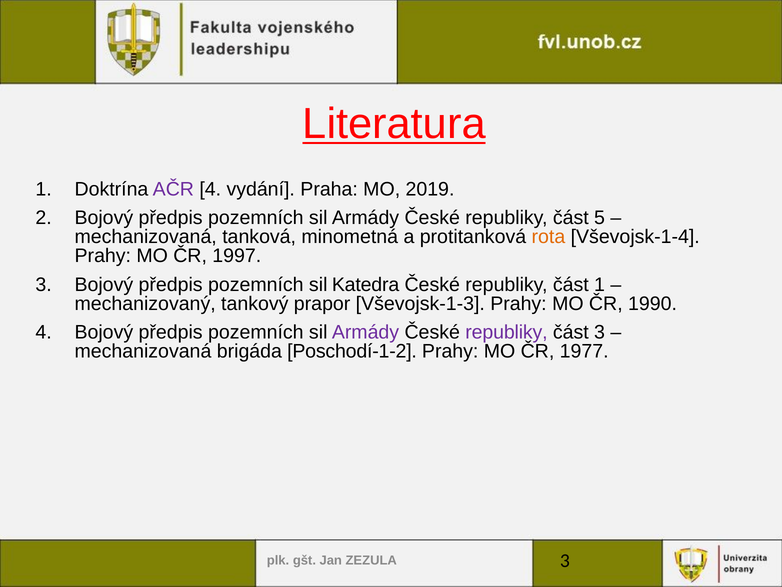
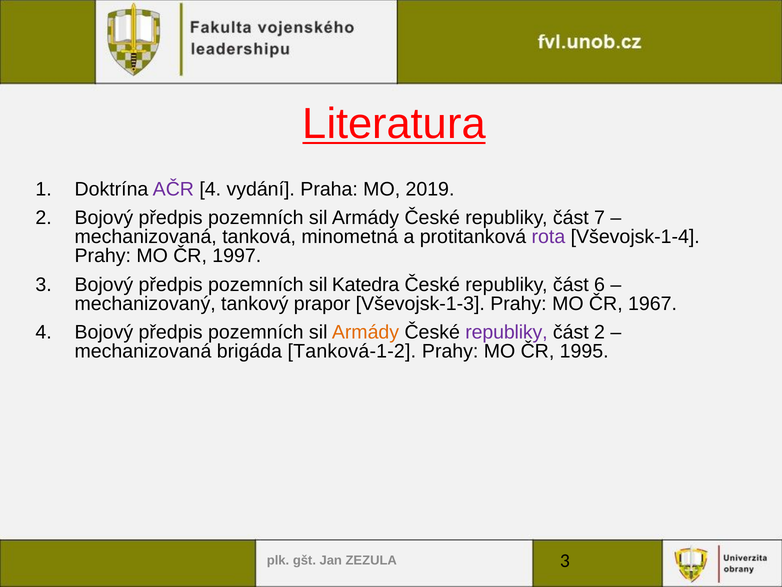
5: 5 -> 7 (600, 218)
rota colour: orange -> purple (548, 237)
část 1: 1 -> 6 (600, 284)
1990: 1990 -> 1967 (653, 303)
Armády colour: purple -> orange (365, 332)
část 3: 3 -> 2 (600, 332)
Poschodí-1-2: Poschodí-1-2 -> Tanková-1-2 (352, 351)
1977: 1977 -> 1995 (584, 351)
